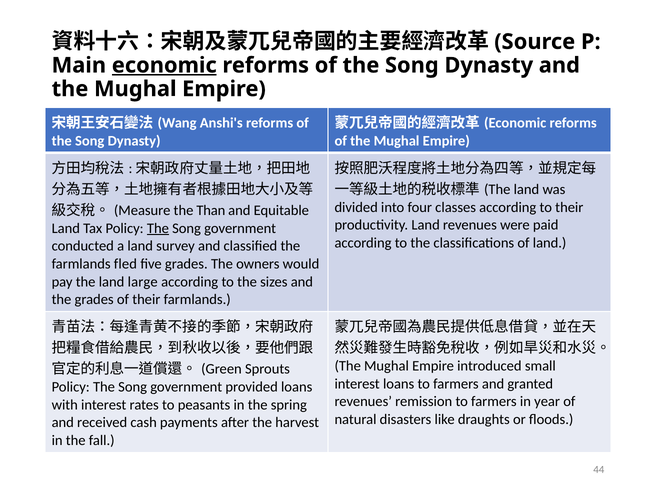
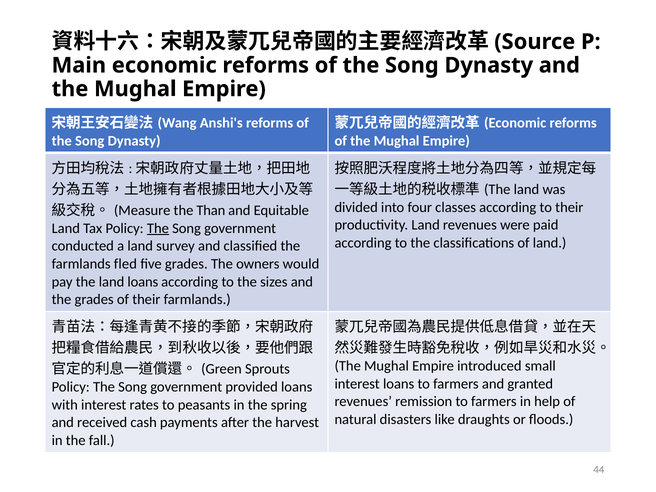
economic underline: present -> none (164, 65)
land large: large -> loans (143, 282)
year: year -> help (547, 402)
